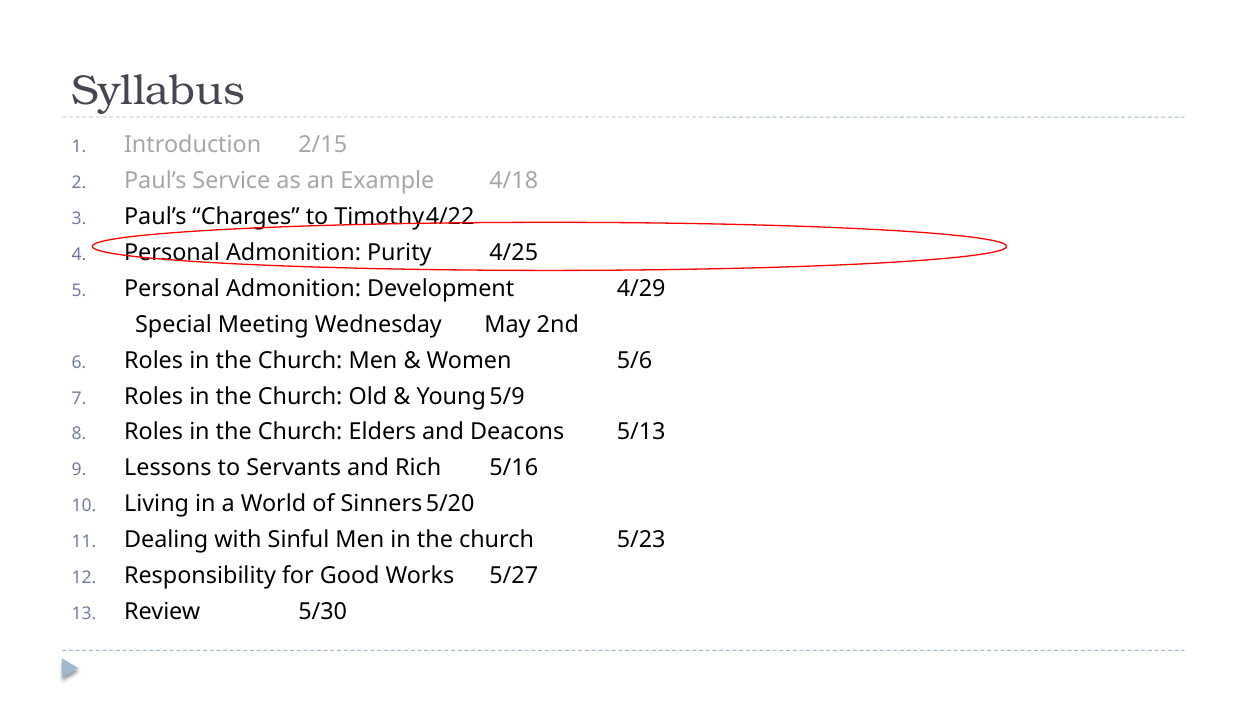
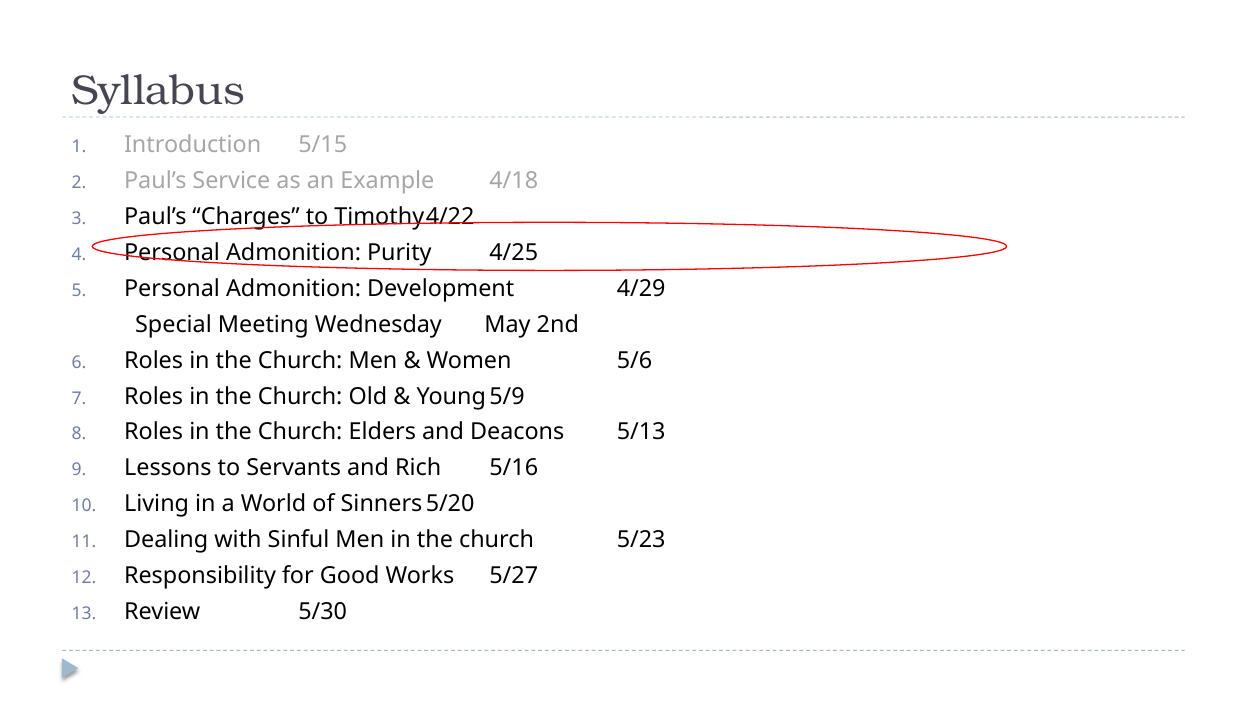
2/15: 2/15 -> 5/15 (323, 145)
